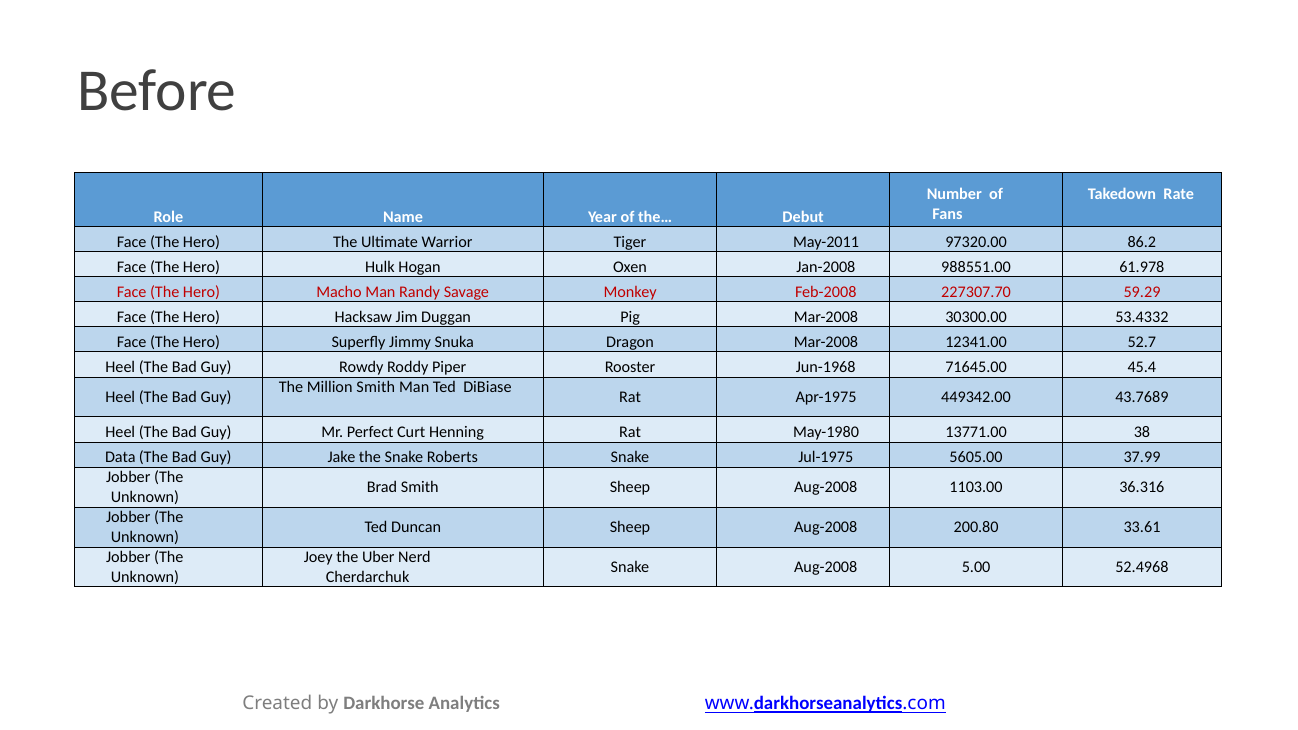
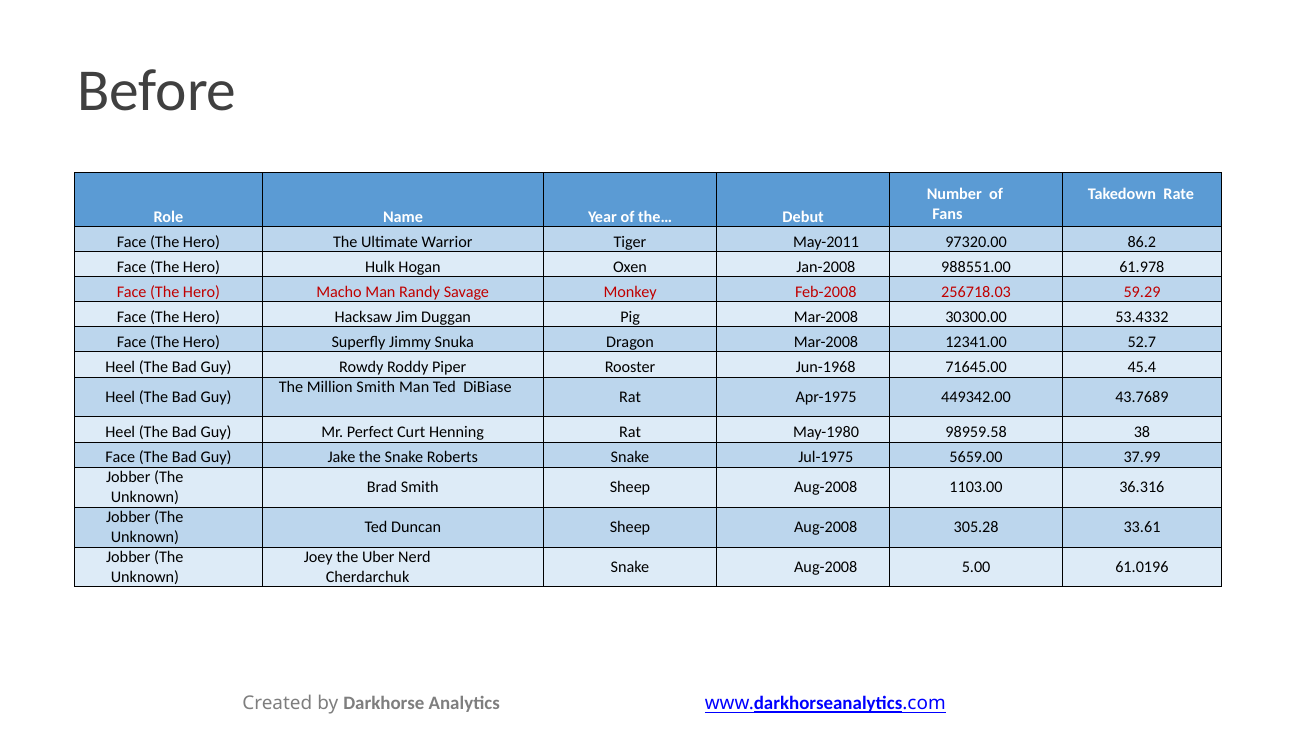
227307.70: 227307.70 -> 256718.03 (976, 292)
13771.00: 13771.00 -> 98959.58 (976, 432)
Data: Data -> Face (120, 457)
5605.00: 5605.00 -> 5659.00 (976, 457)
200.80: 200.80 -> 305.28 (976, 527)
52.4968: 52.4968 -> 61.0196 (1142, 567)
